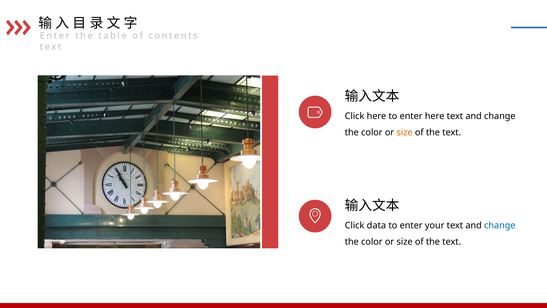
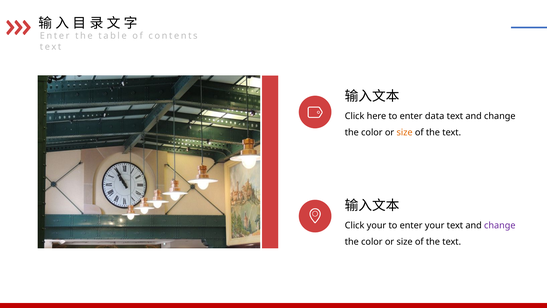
enter here: here -> data (435, 116)
Click data: data -> your (376, 225)
change colour: blue -> purple (500, 225)
